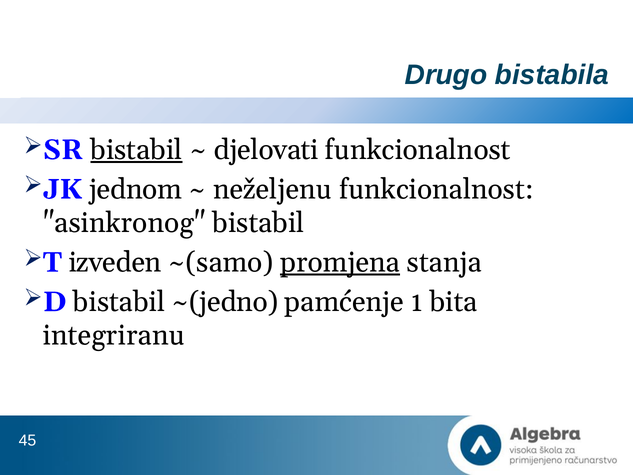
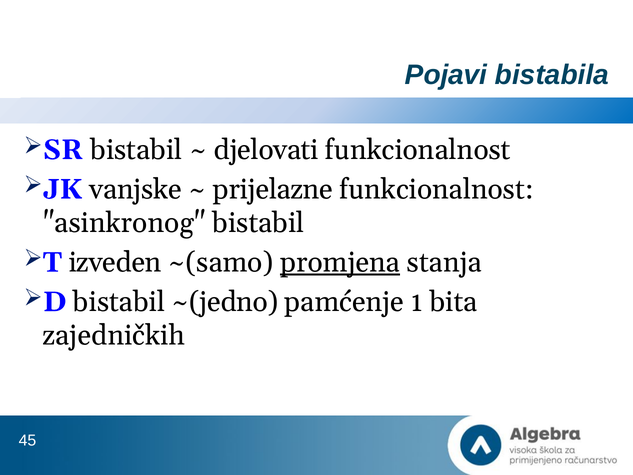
Drugo: Drugo -> Pojavi (446, 75)
bistabil underline: present -> none (136, 150)
jednom: jednom -> vanjske (136, 189)
neželjenu: neželjenu -> prijelazne (273, 189)
integriranu: integriranu -> zajedničkih (114, 335)
